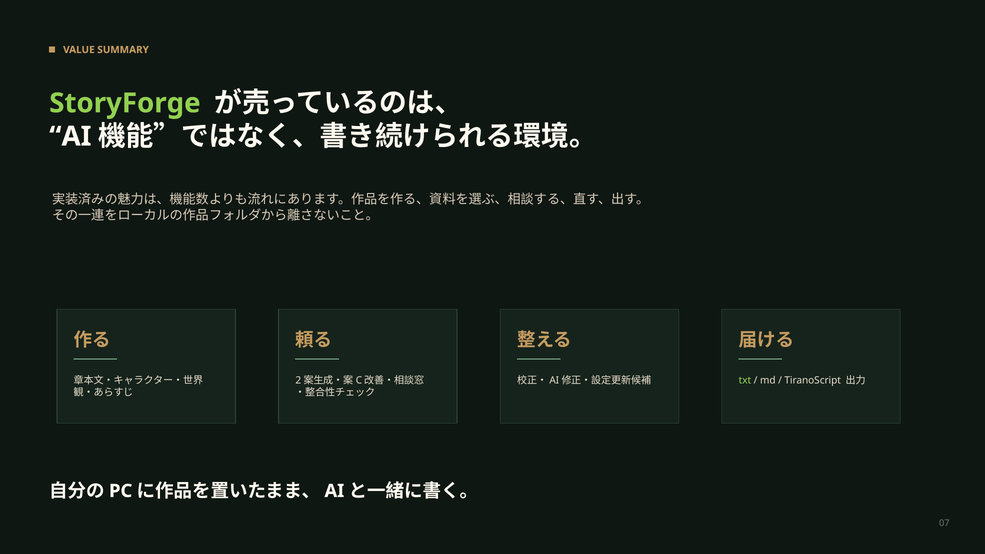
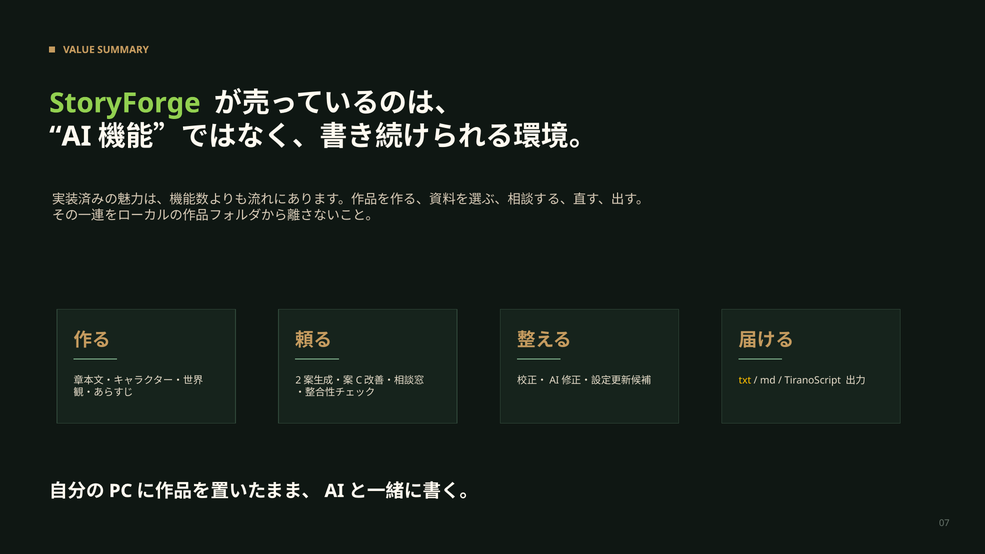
txt colour: light green -> yellow (745, 381)
